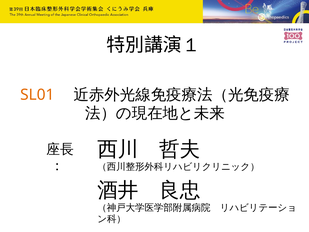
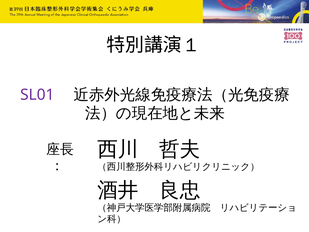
SL01 colour: orange -> purple (37, 95)
